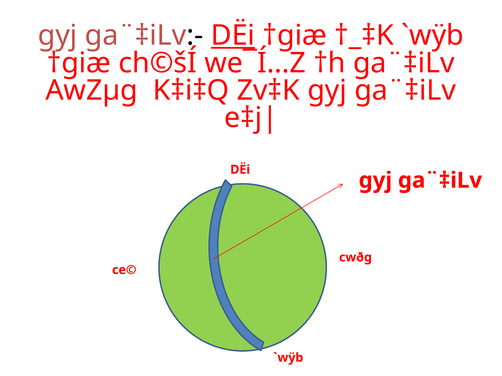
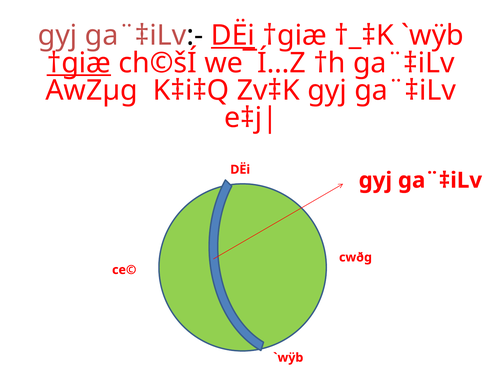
†giæ underline: none -> present (79, 63)
